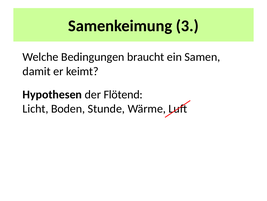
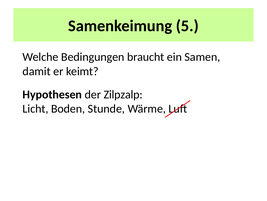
3: 3 -> 5 (187, 26)
Flötend: Flötend -> Zilpzalp (123, 94)
